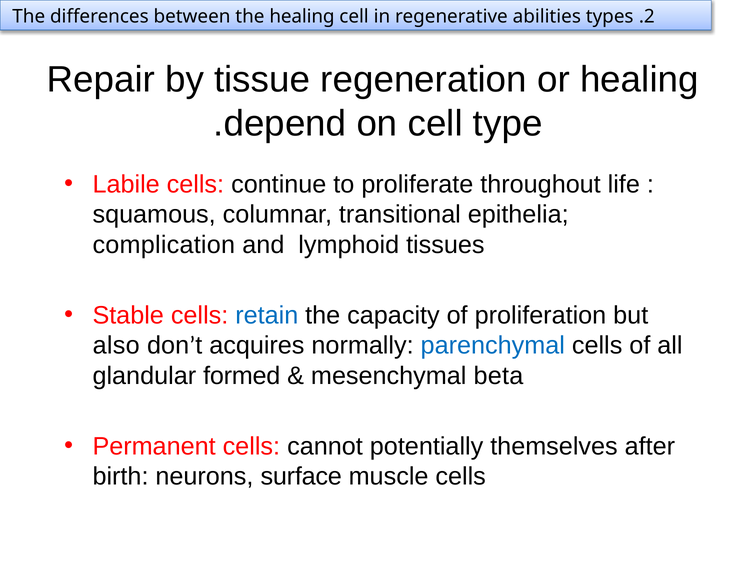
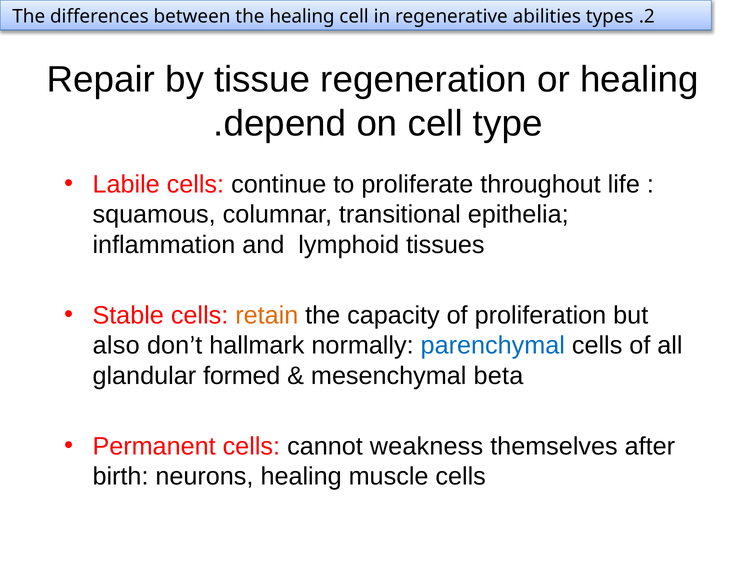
complication: complication -> inflammation (164, 245)
retain colour: blue -> orange (267, 315)
acquires: acquires -> hallmark (257, 346)
potentially: potentially -> weakness (426, 446)
neurons surface: surface -> healing (301, 477)
